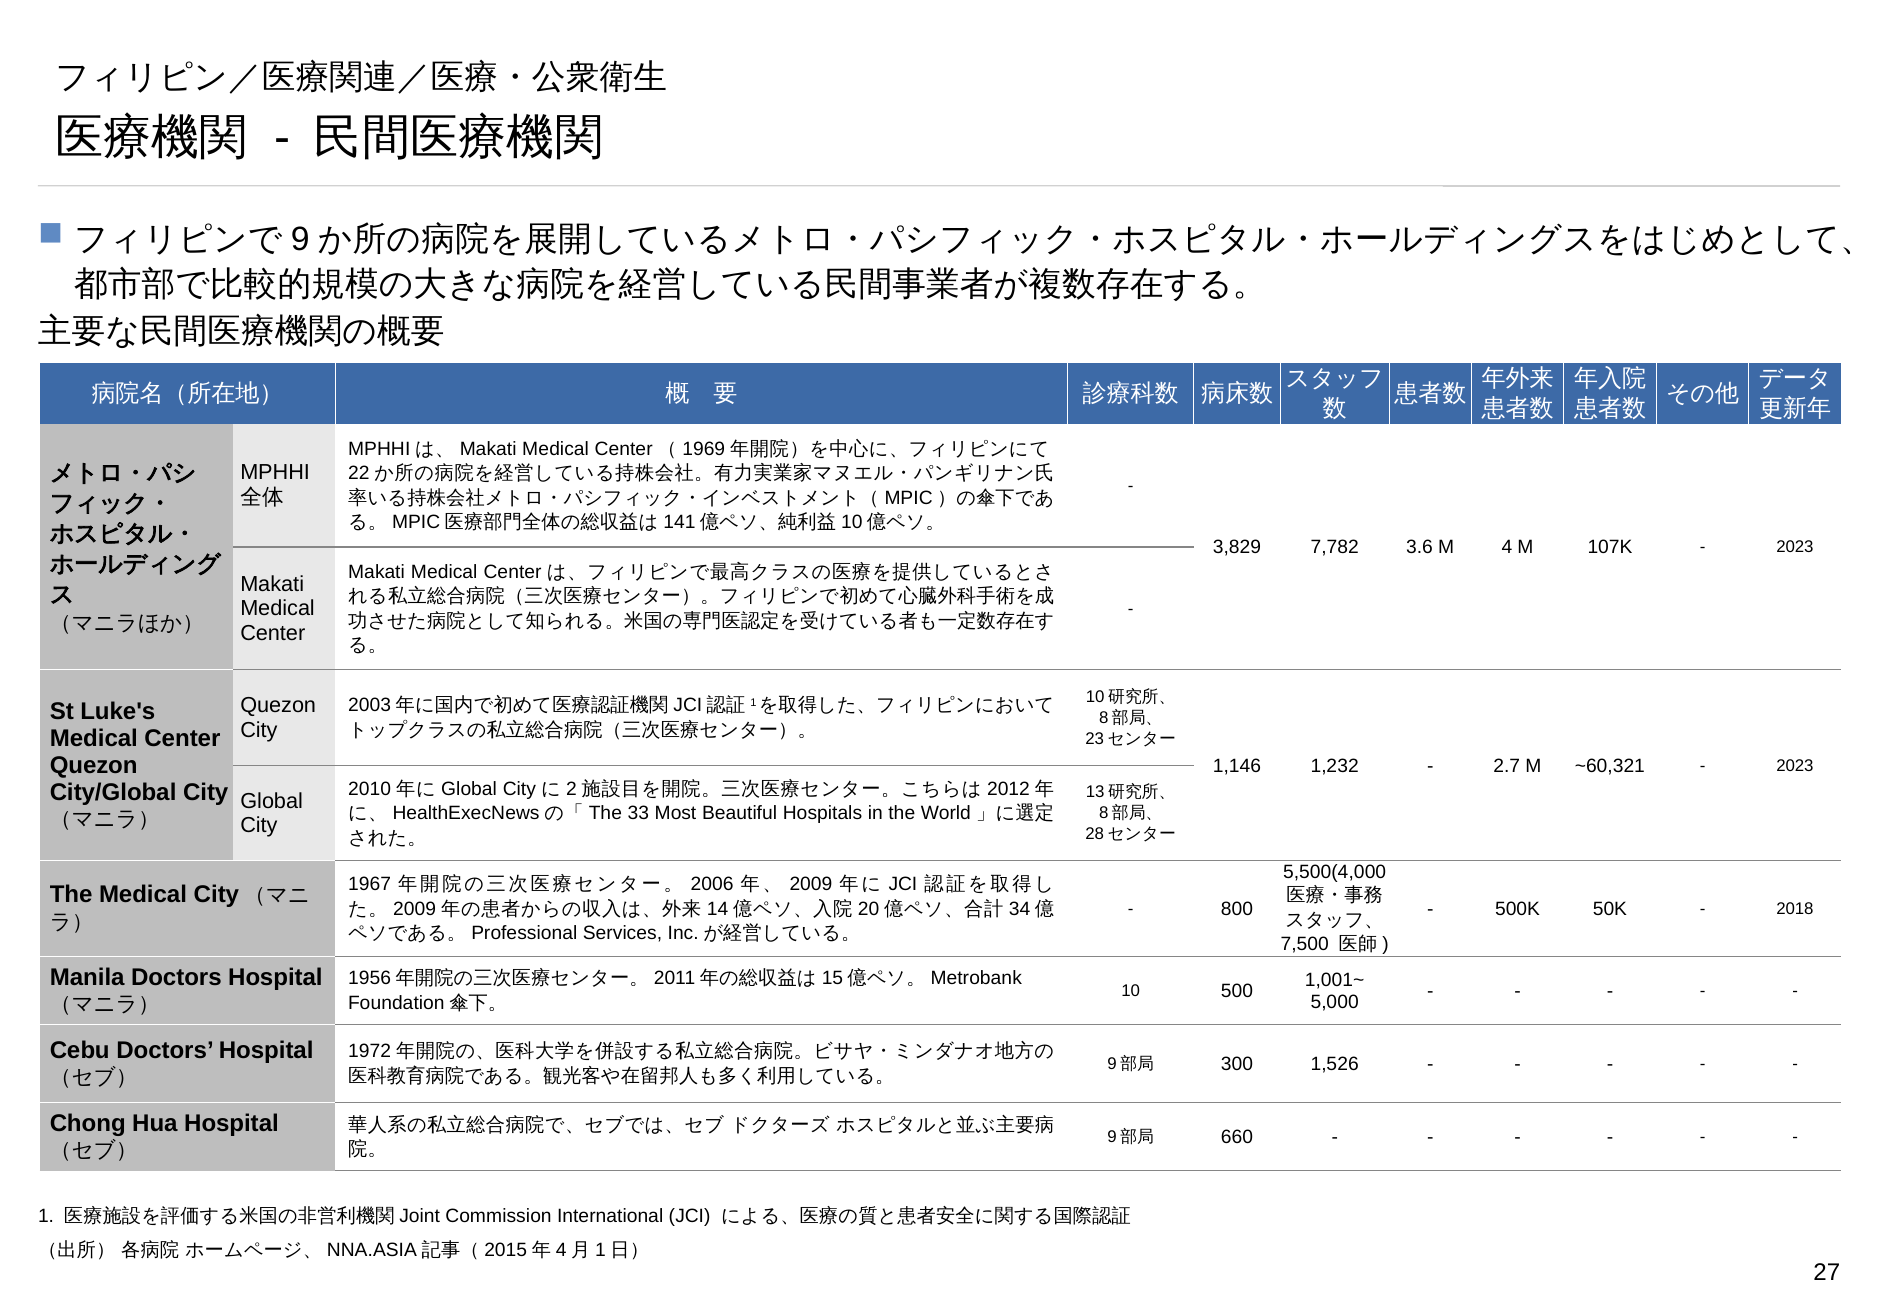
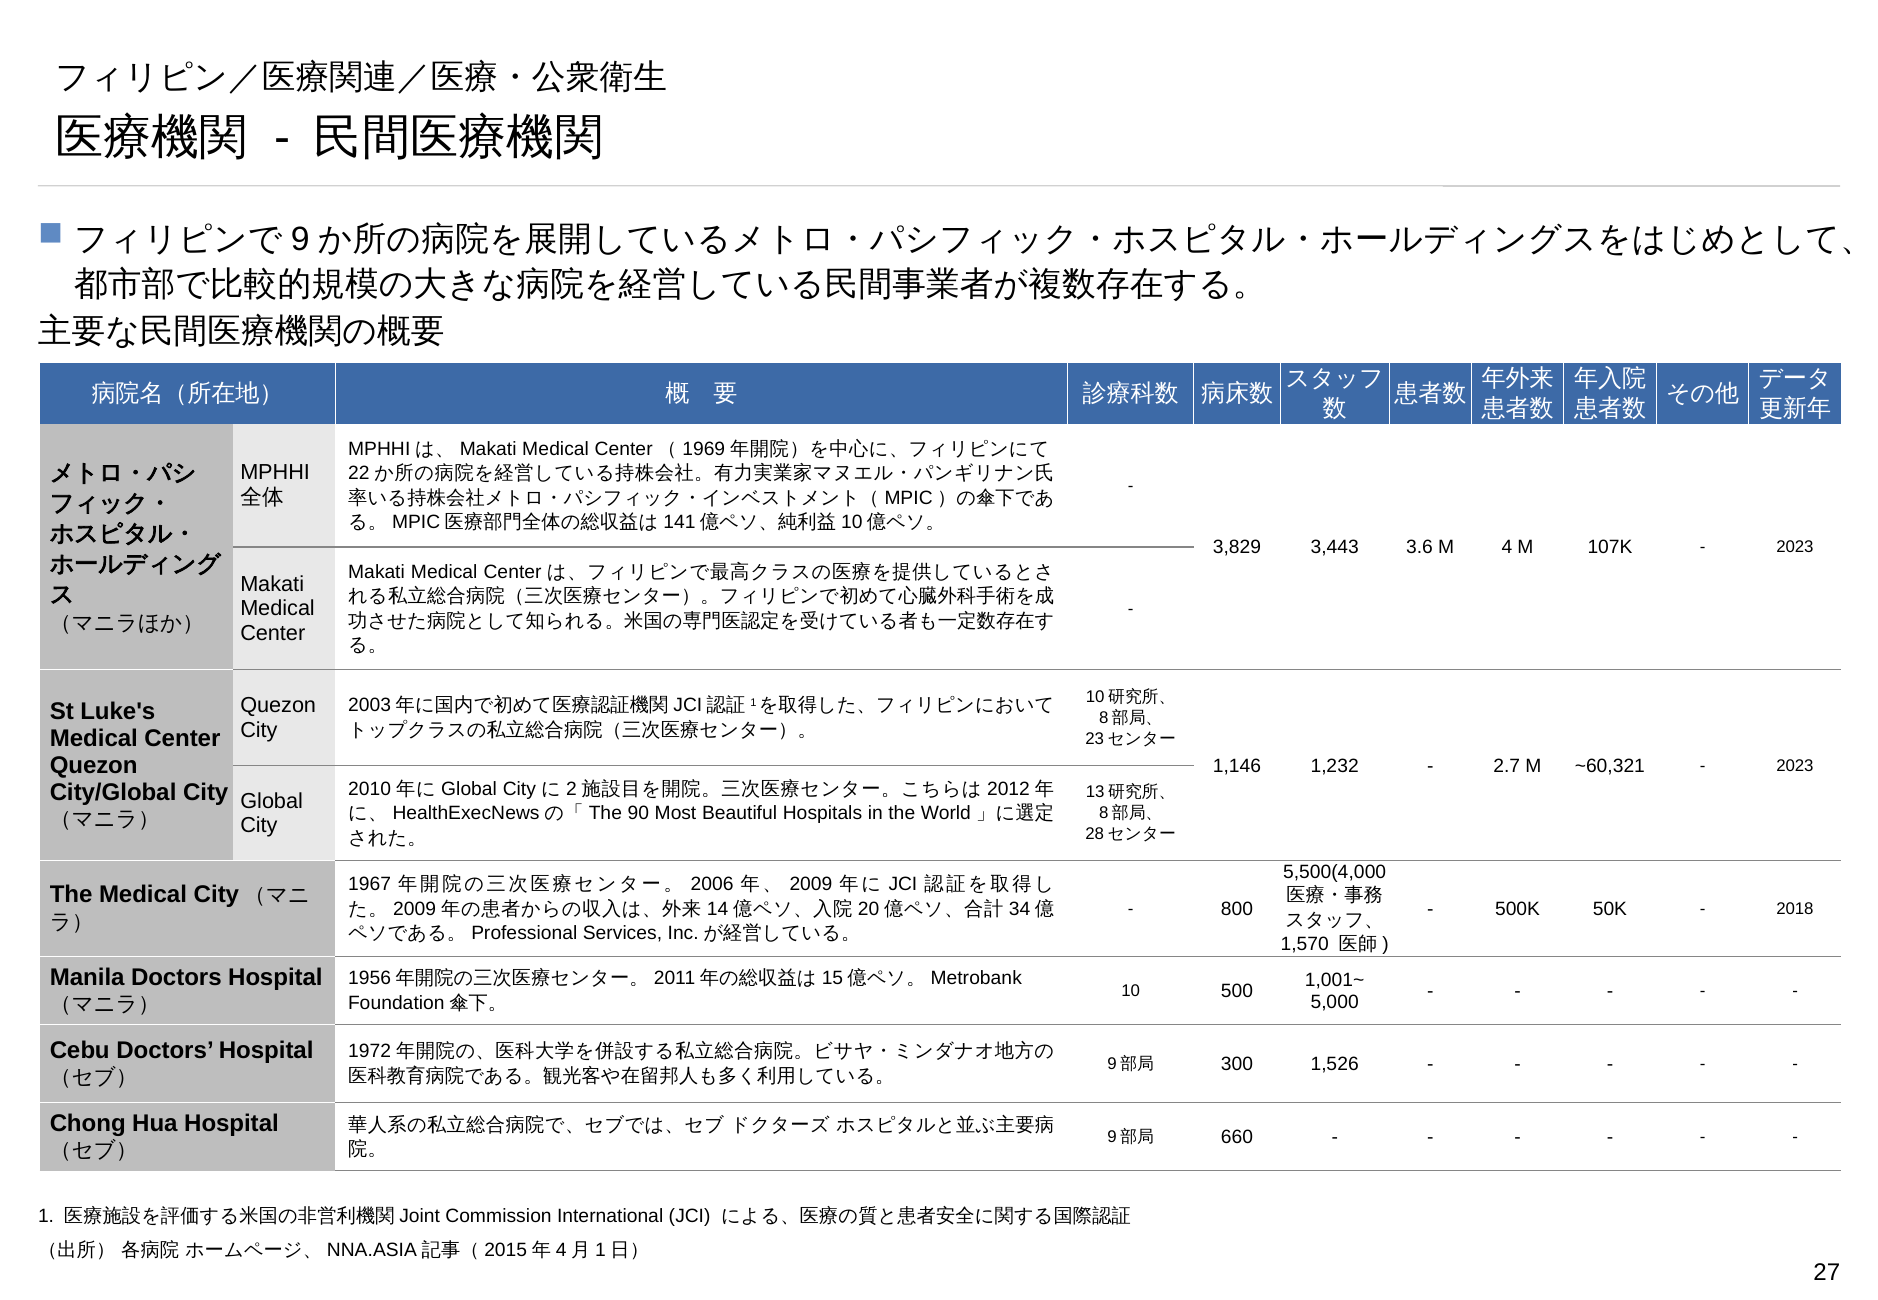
7,782: 7,782 -> 3,443 (1335, 547)
33: 33 -> 90 (638, 813)
7,500: 7,500 -> 1,570 (1305, 944)
